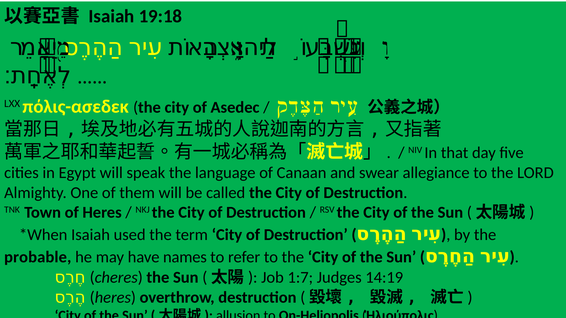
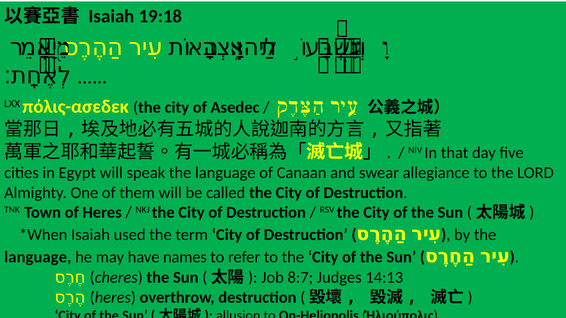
probable: probable -> language (38, 258)
1:7: 1:7 -> 8:7 (300, 278)
14:19: 14:19 -> 14:13 (384, 278)
